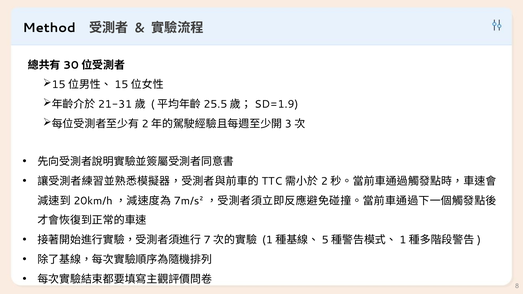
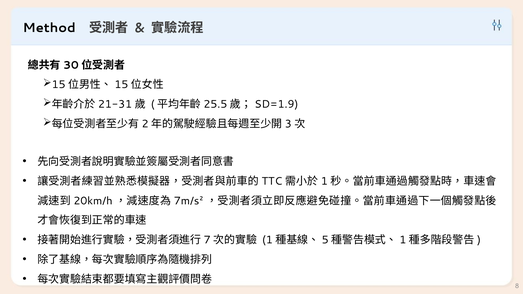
2: 2 -> 1 (324, 181)
